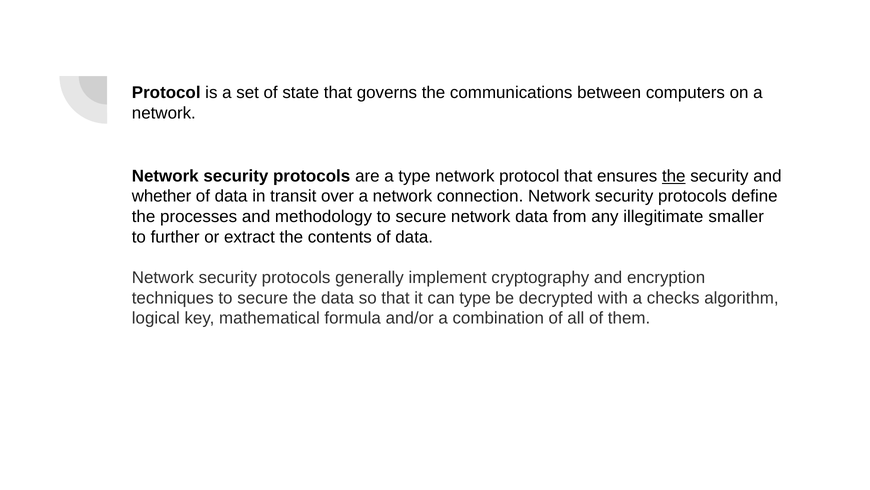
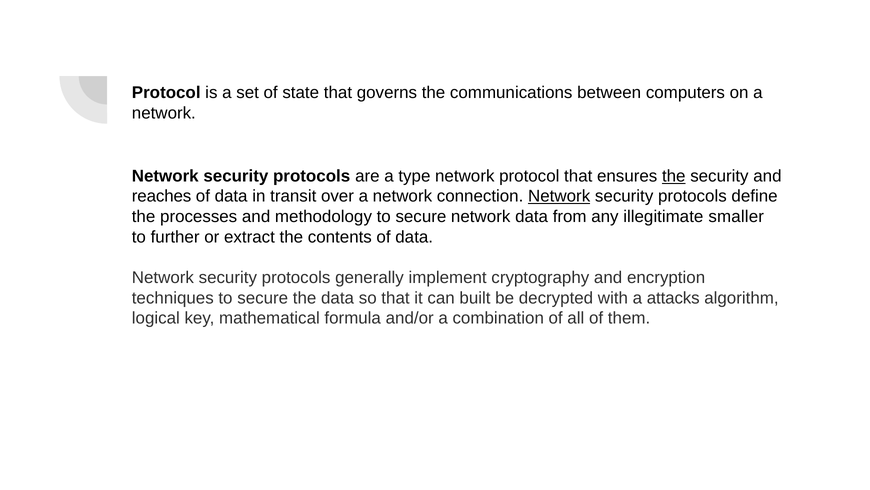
whether: whether -> reaches (162, 196)
Network underline: none -> present (559, 196)
can type: type -> built (475, 298)
checks: checks -> attacks (673, 298)
